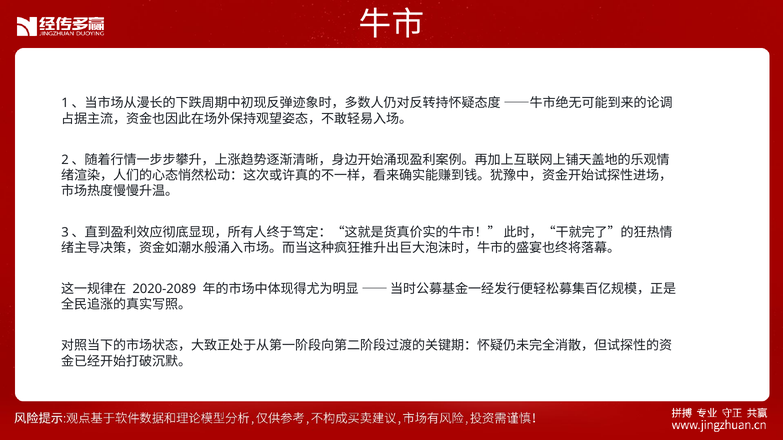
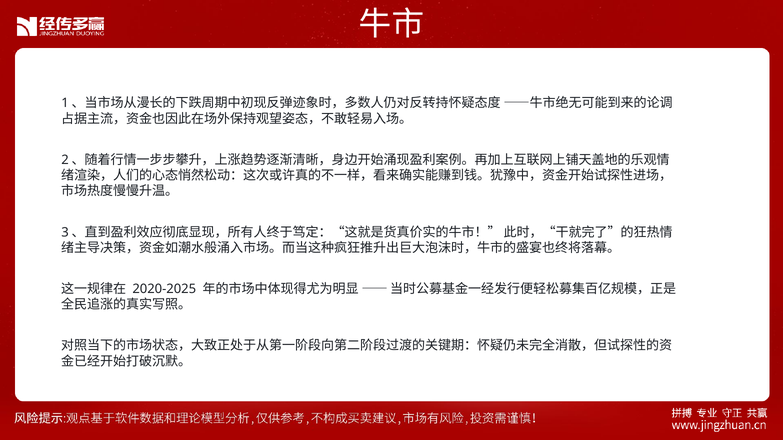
2020-2089: 2020-2089 -> 2020-2025 (164, 289)
